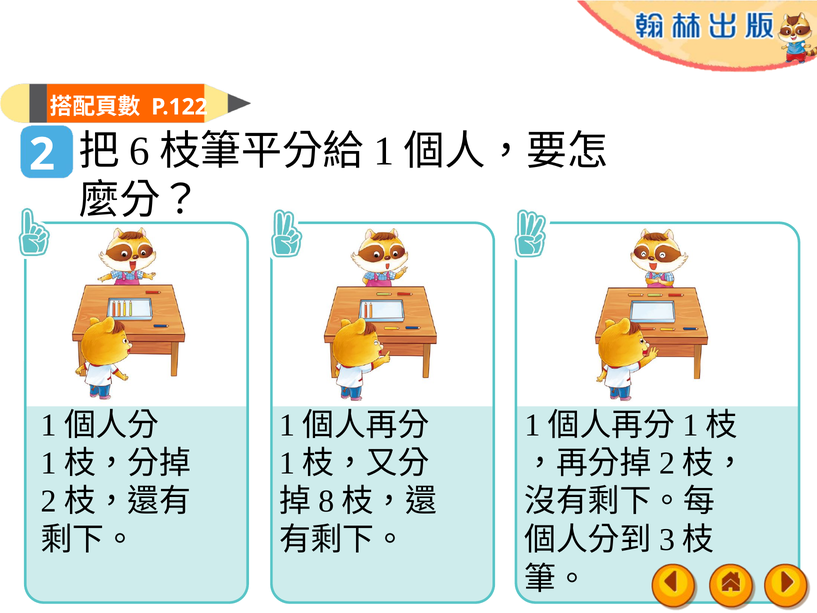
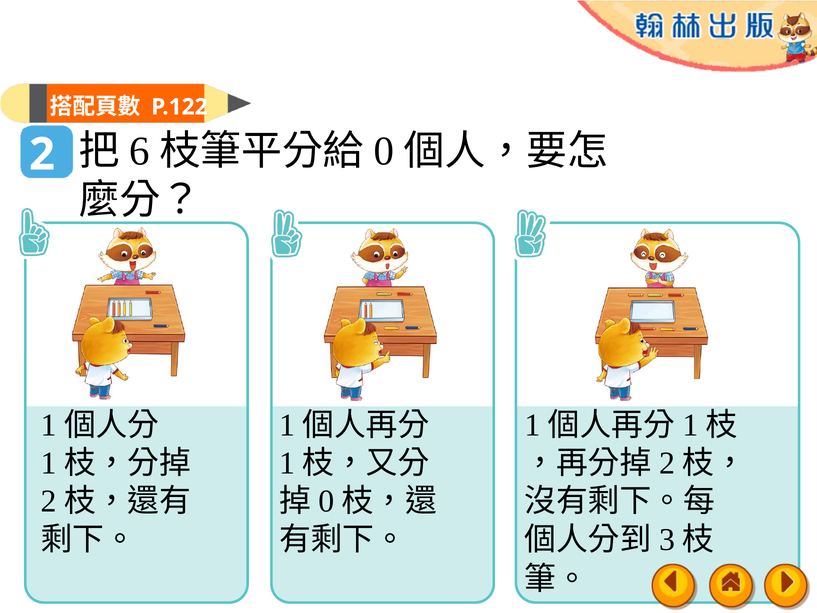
1: 1 -> 0 (384, 151)
8: 8 -> 0 (326, 501)
